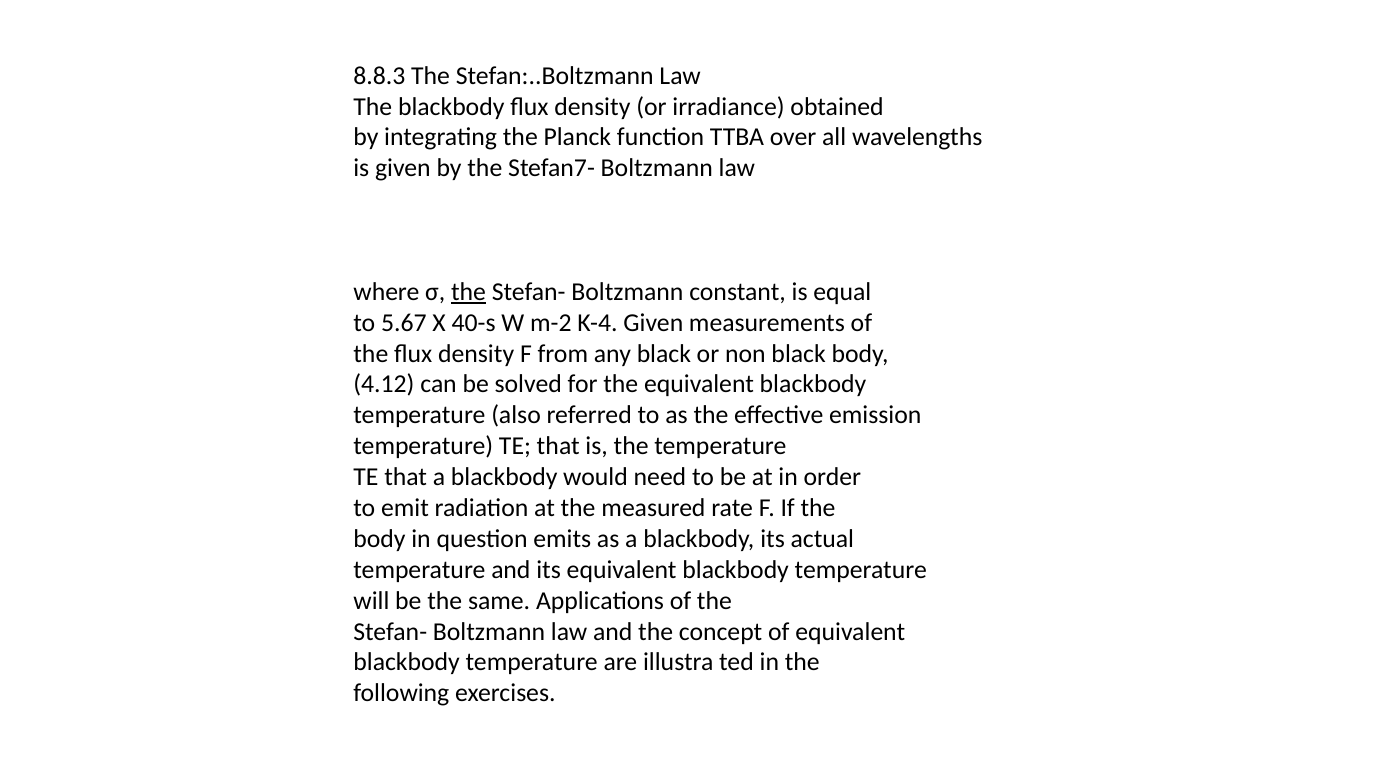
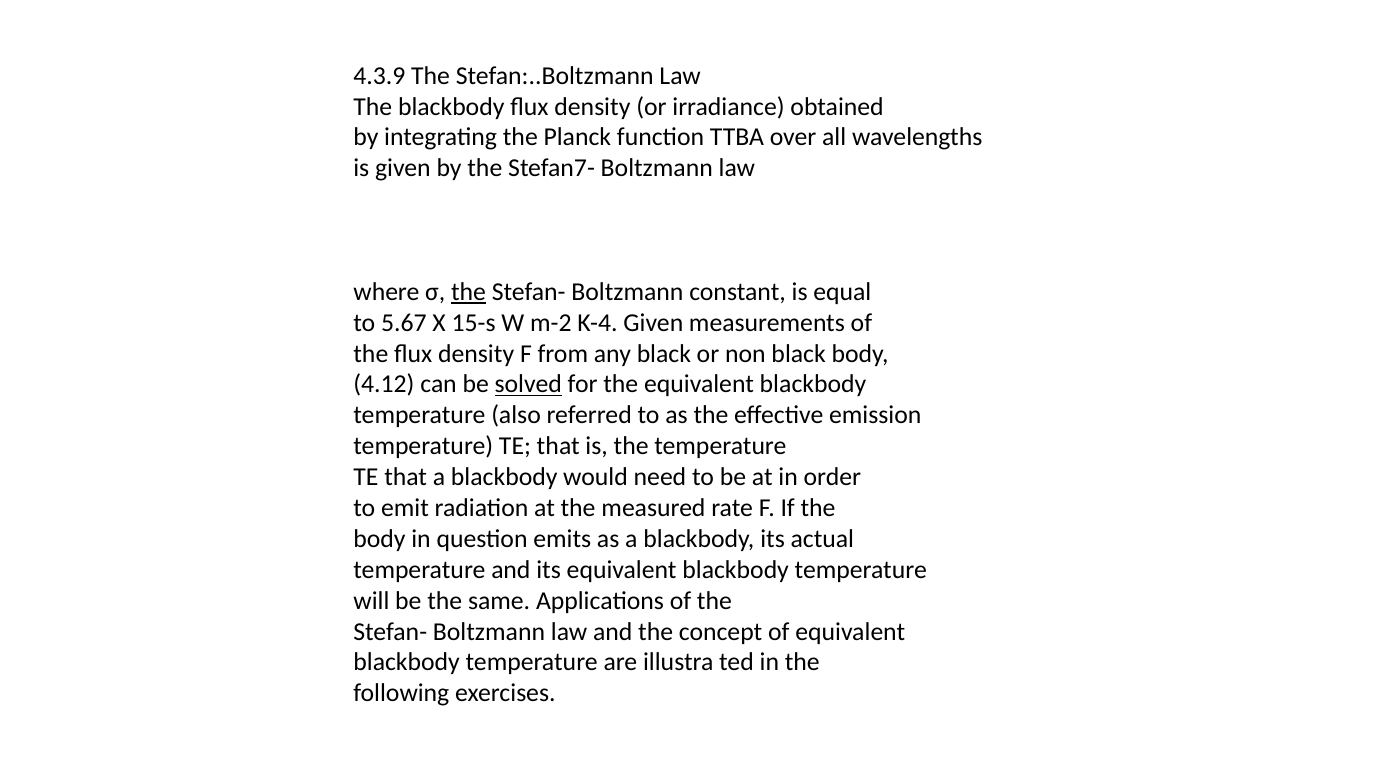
8.8.3: 8.8.3 -> 4.3.9 (379, 76)
40-s: 40-s -> 15-s (474, 323)
solved underline: none -> present (528, 385)
